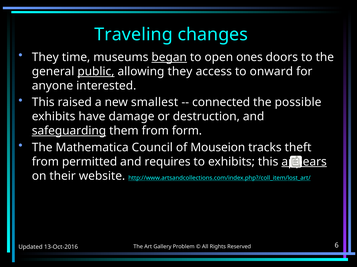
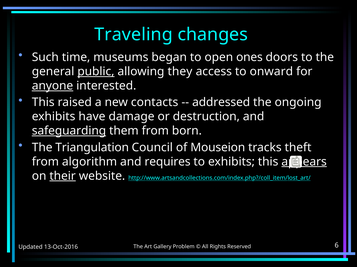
They: They -> Such (45, 57)
began underline: present -> none (169, 57)
anyone underline: none -> present (53, 86)
smallest: smallest -> contacts (155, 103)
connected: connected -> addressed (221, 103)
possible: possible -> ongoing (298, 103)
form: form -> born (187, 131)
Mathematica: Mathematica -> Triangulation (92, 148)
permitted: permitted -> algorithm (90, 162)
their underline: none -> present (63, 176)
